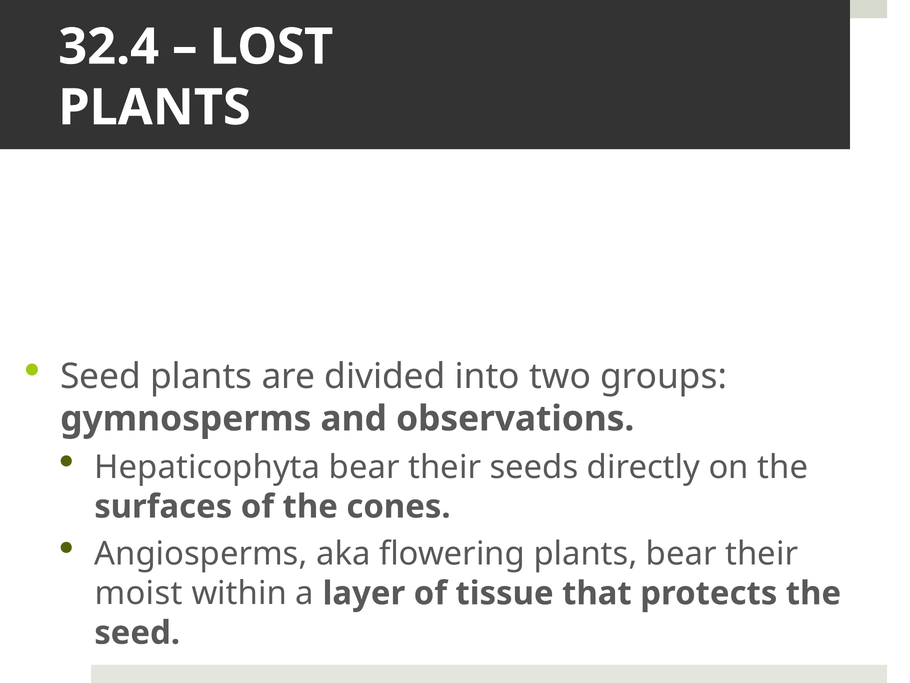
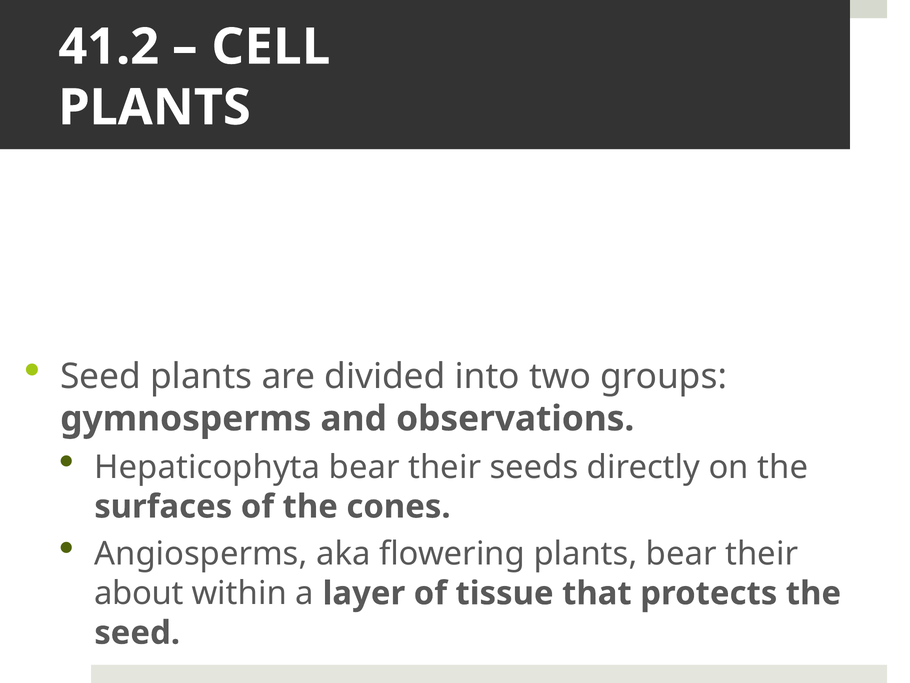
32.4: 32.4 -> 41.2 (109, 47)
LOST: LOST -> CELL (271, 47)
moist: moist -> about (139, 593)
